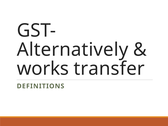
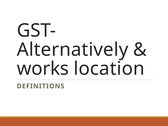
transfer: transfer -> location (109, 69)
